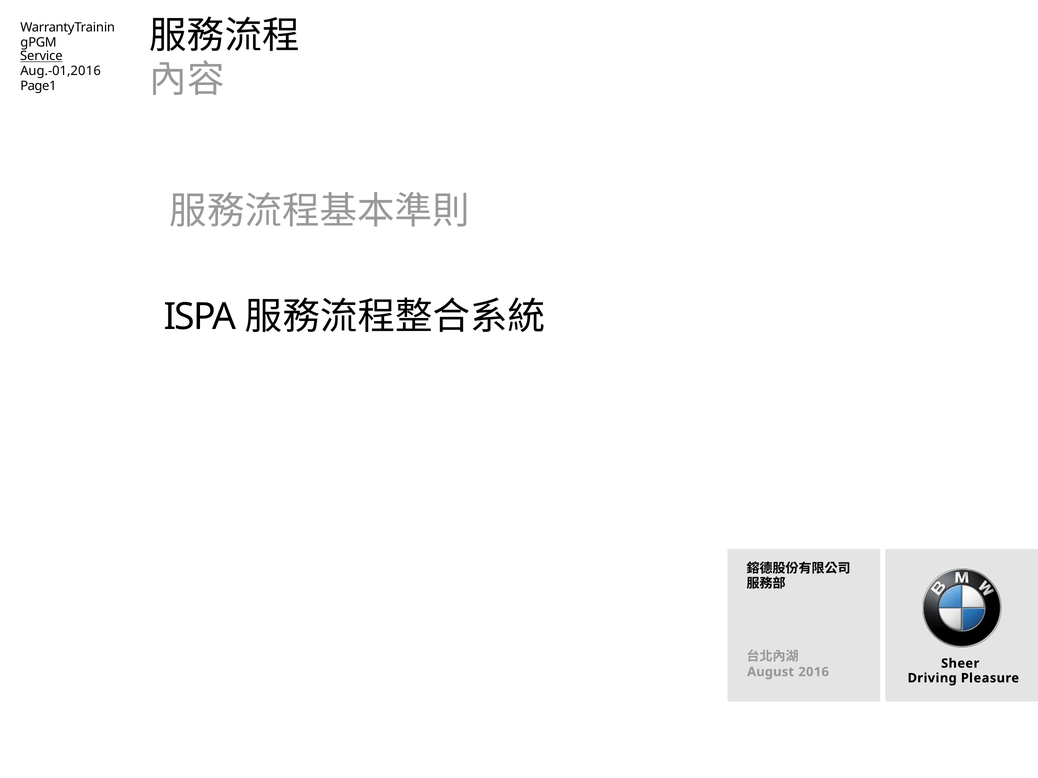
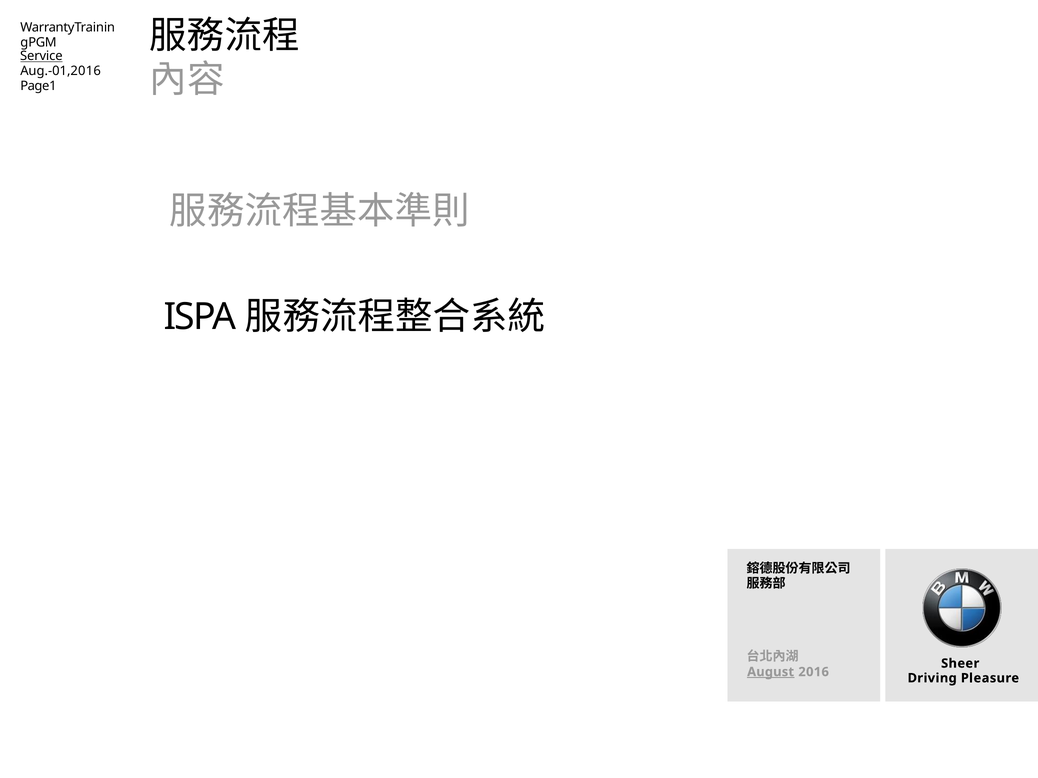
August underline: none -> present (771, 672)
